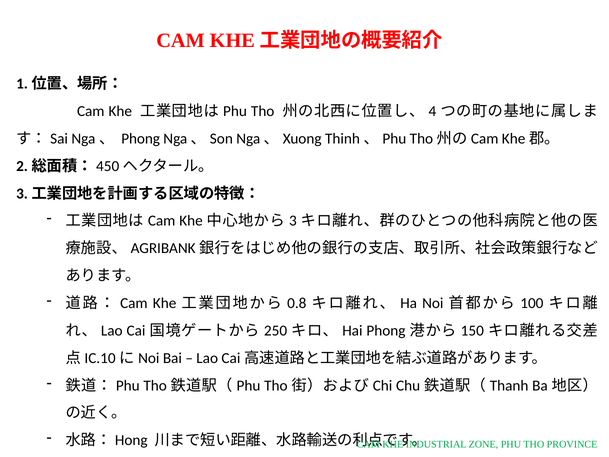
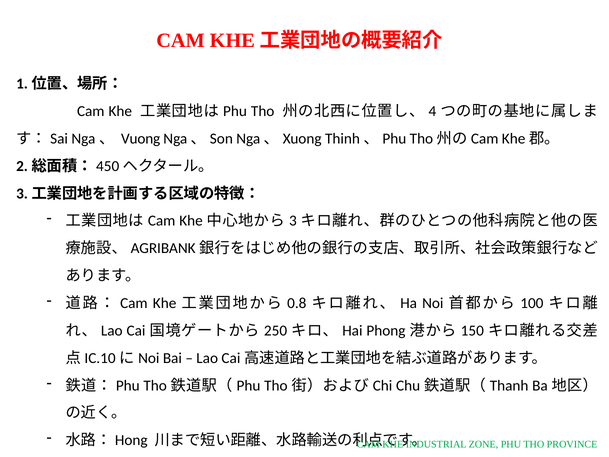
Nga、 Phong: Phong -> Vuong (141, 139)
